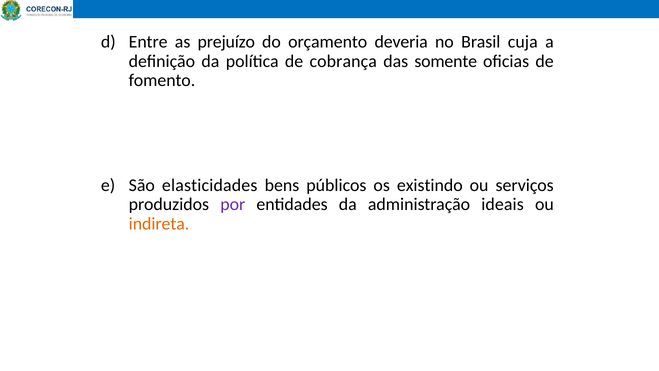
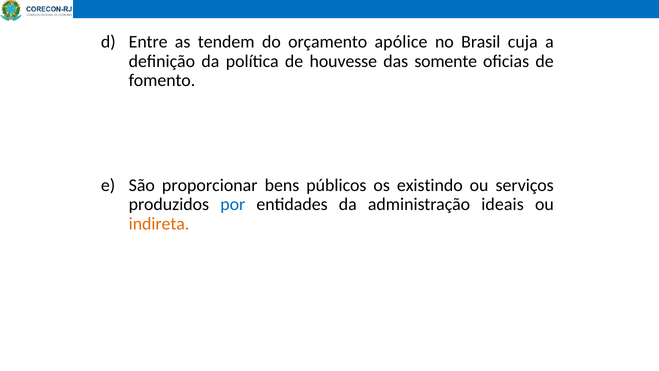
prejuízo: prejuízo -> tendem (226, 42)
deveria: deveria -> apólice (401, 42)
cobrança: cobrança -> houvesse (343, 61)
elasticidades: elasticidades -> proporcionar (210, 185)
por colour: purple -> blue (233, 204)
